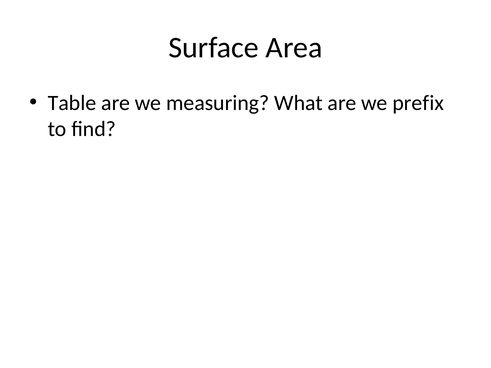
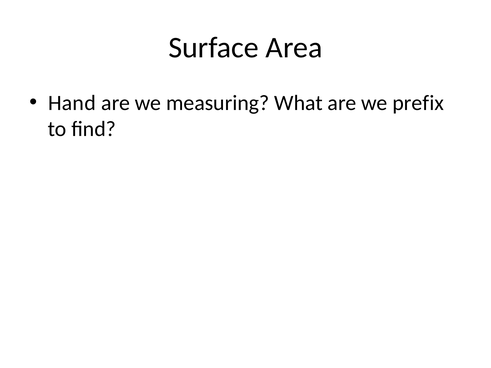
Table: Table -> Hand (72, 103)
